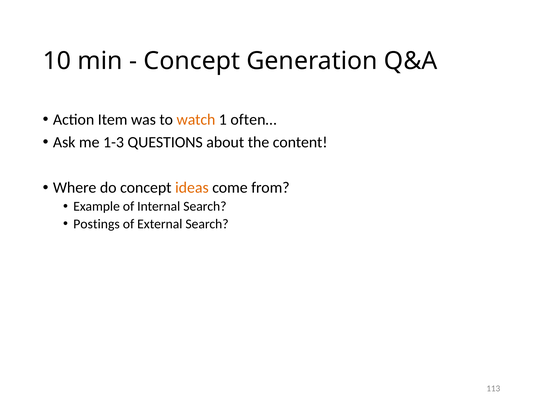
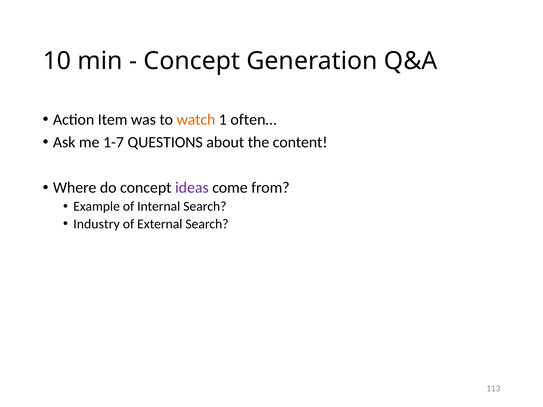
1-3: 1-3 -> 1-7 (114, 142)
ideas colour: orange -> purple (192, 188)
Postings: Postings -> Industry (97, 224)
